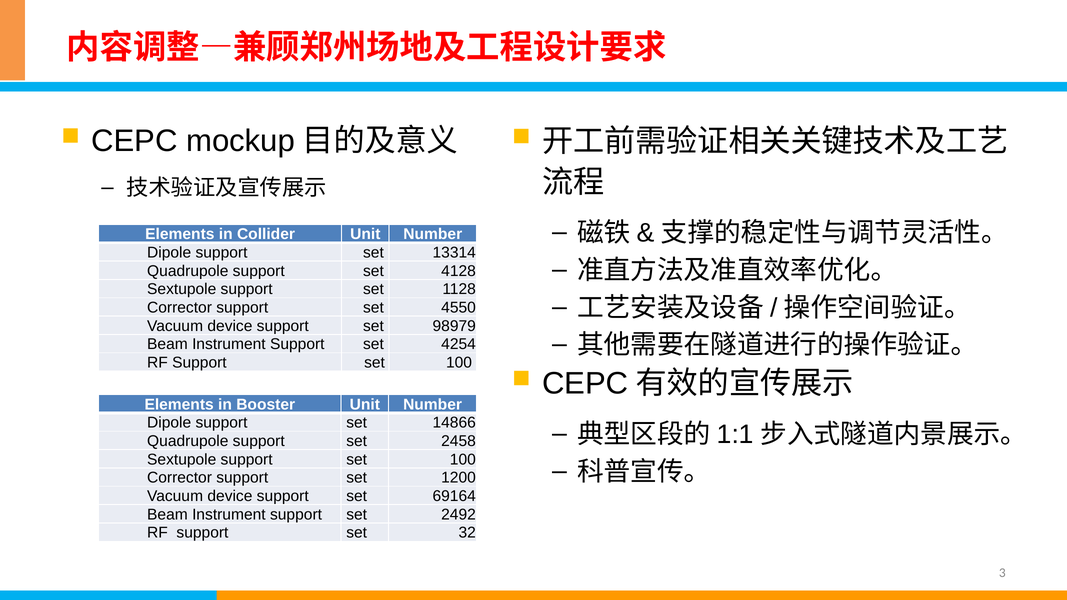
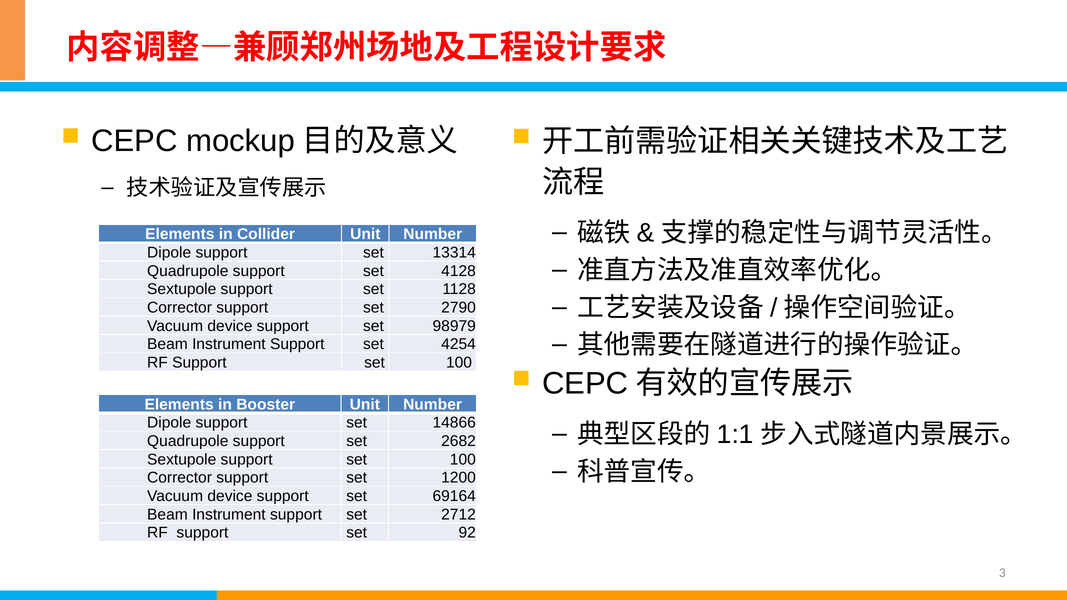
4550: 4550 -> 2790 (459, 308)
2458: 2458 -> 2682 (459, 441)
2492: 2492 -> 2712 (459, 515)
32: 32 -> 92 (467, 533)
